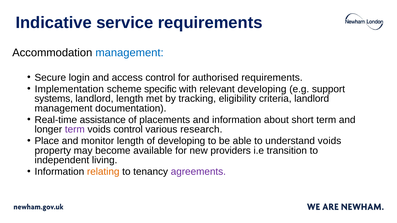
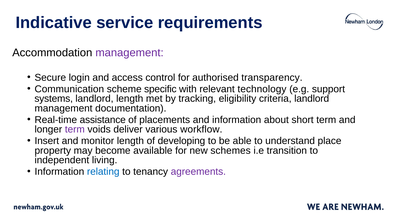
management colour: blue -> purple (130, 53)
authorised requirements: requirements -> transparency (272, 78)
Implementation: Implementation -> Communication (69, 89)
relevant developing: developing -> technology (262, 89)
voids control: control -> deliver (128, 130)
research: research -> workflow (201, 130)
Place: Place -> Insert (47, 141)
understand voids: voids -> place (330, 141)
providers: providers -> schemes (231, 151)
relating colour: orange -> blue (103, 172)
